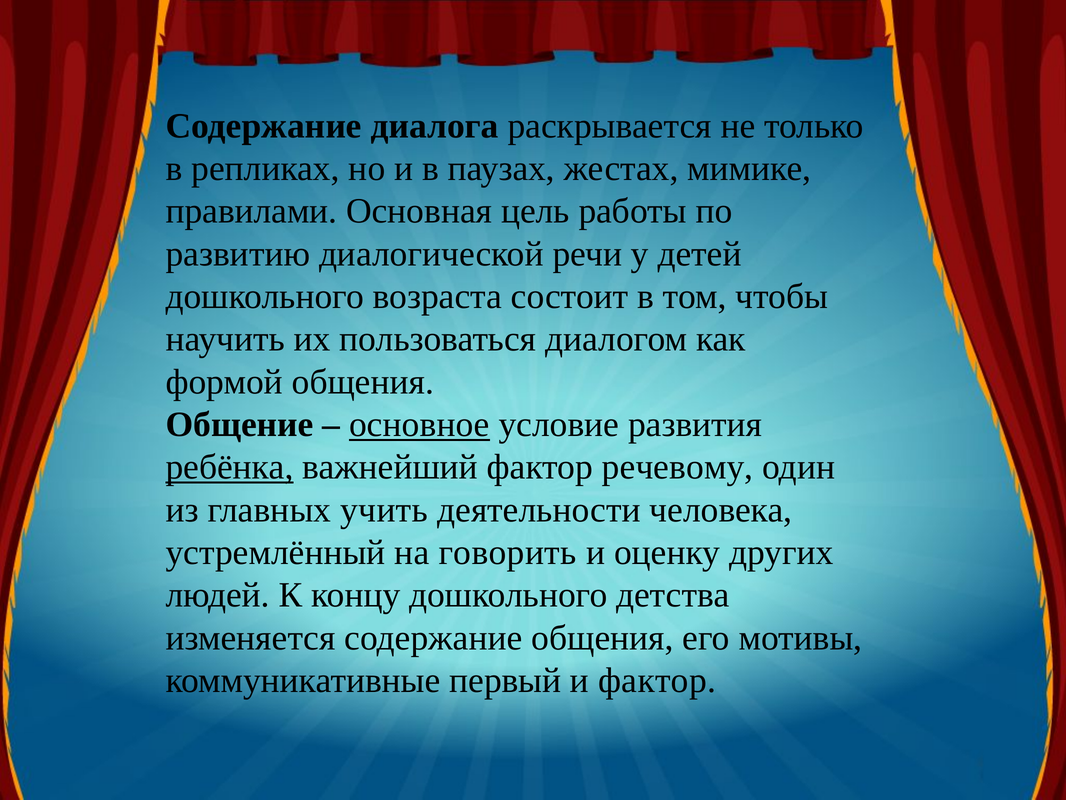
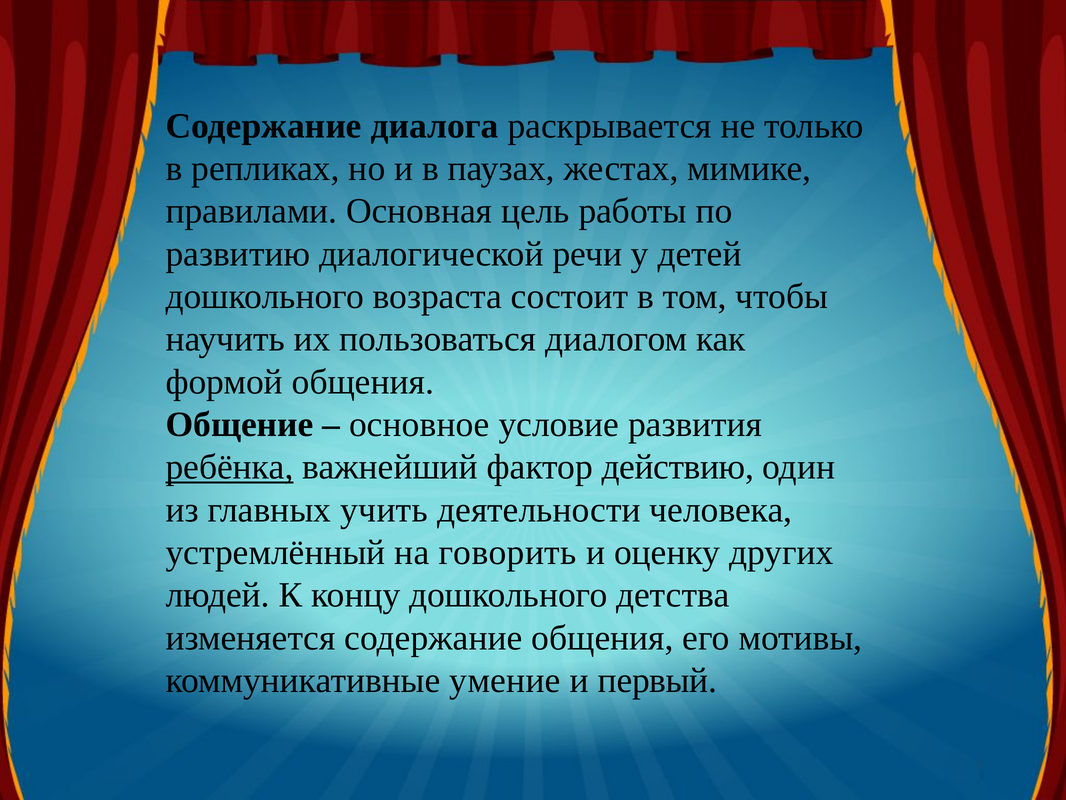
основное underline: present -> none (419, 424)
речевому: речевому -> действию (678, 467)
первый: первый -> умение (505, 680)
и фактор: фактор -> первый (657, 680)
